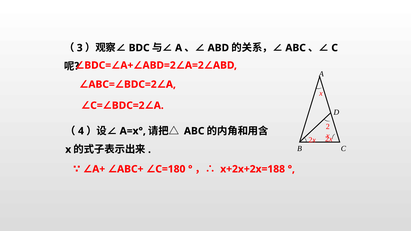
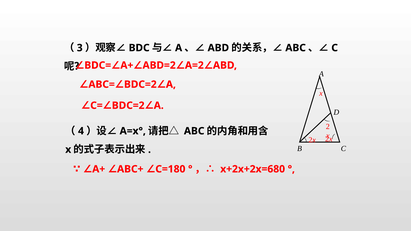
x+2x+2x=188: x+2x+2x=188 -> x+2x+2x=680 (253, 169)
